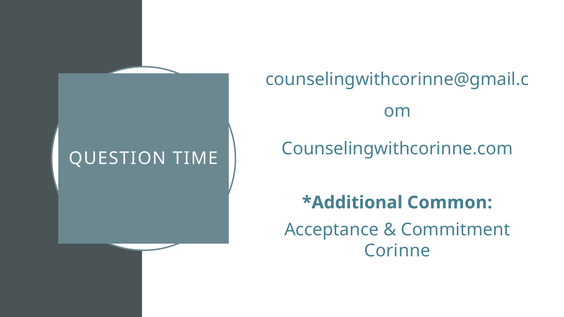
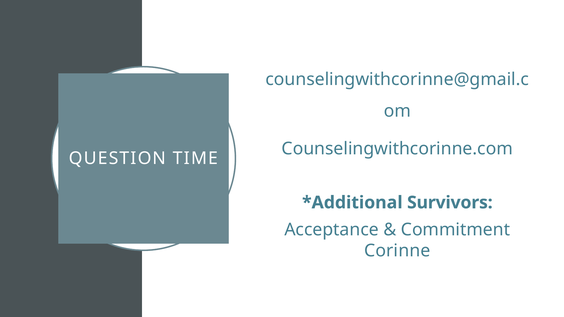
Common: Common -> Survivors (450, 203)
